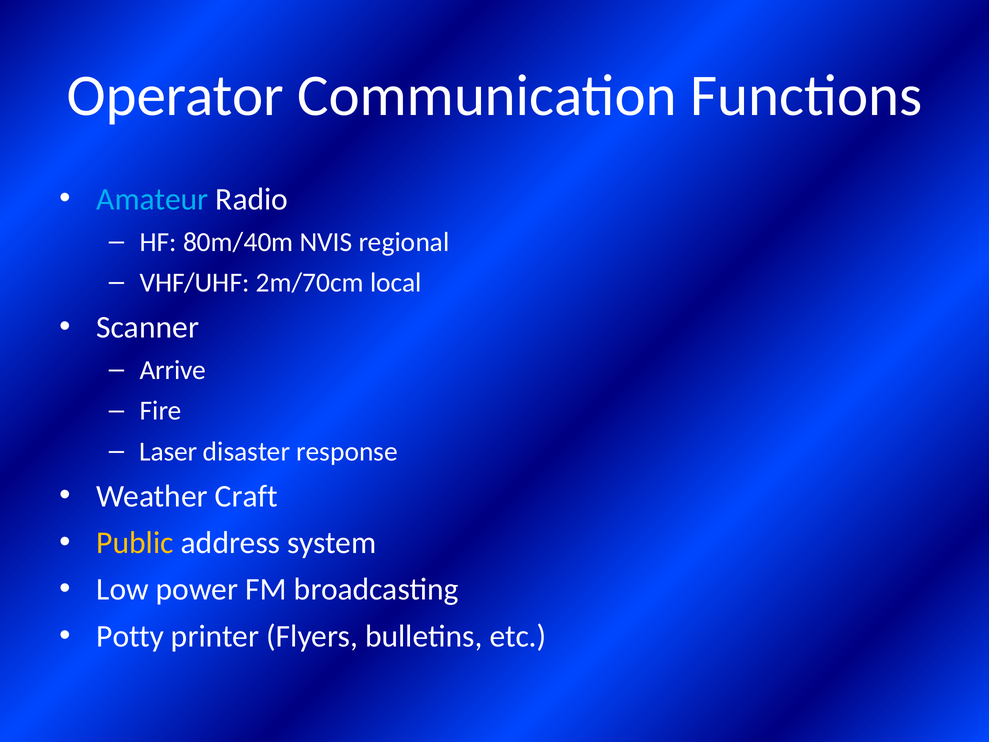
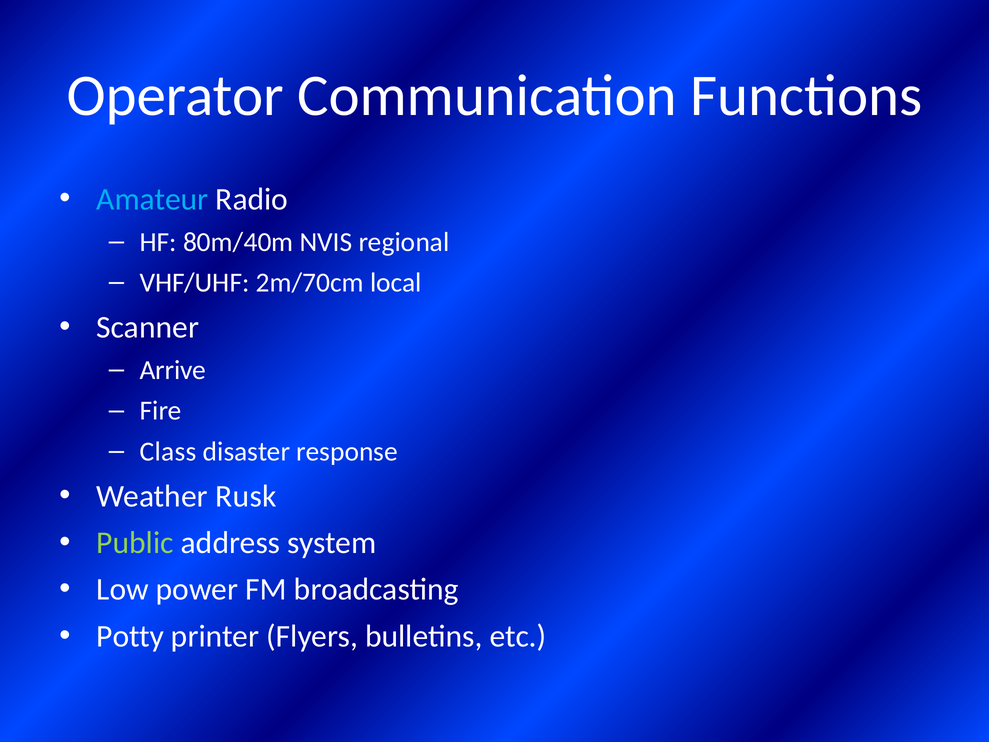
Laser: Laser -> Class (168, 451)
Craft: Craft -> Rusk (246, 496)
Public colour: yellow -> light green (135, 543)
